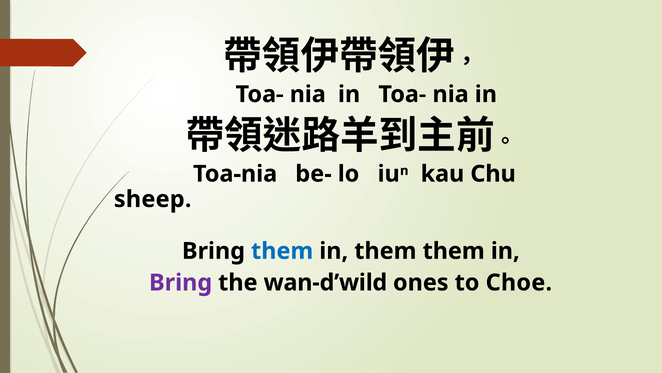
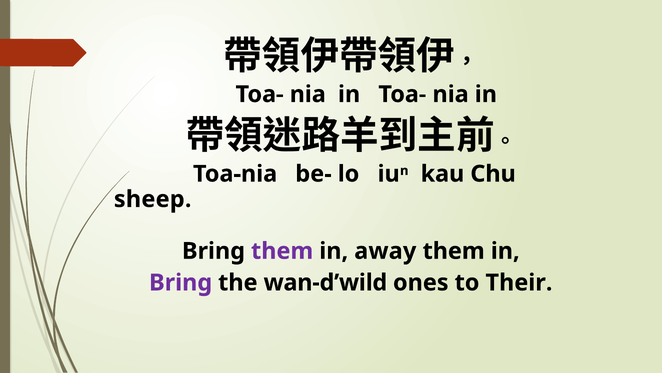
them colour: blue -> purple (282, 251)
in them: them -> away (385, 251)
Choe: Choe -> Their (519, 282)
